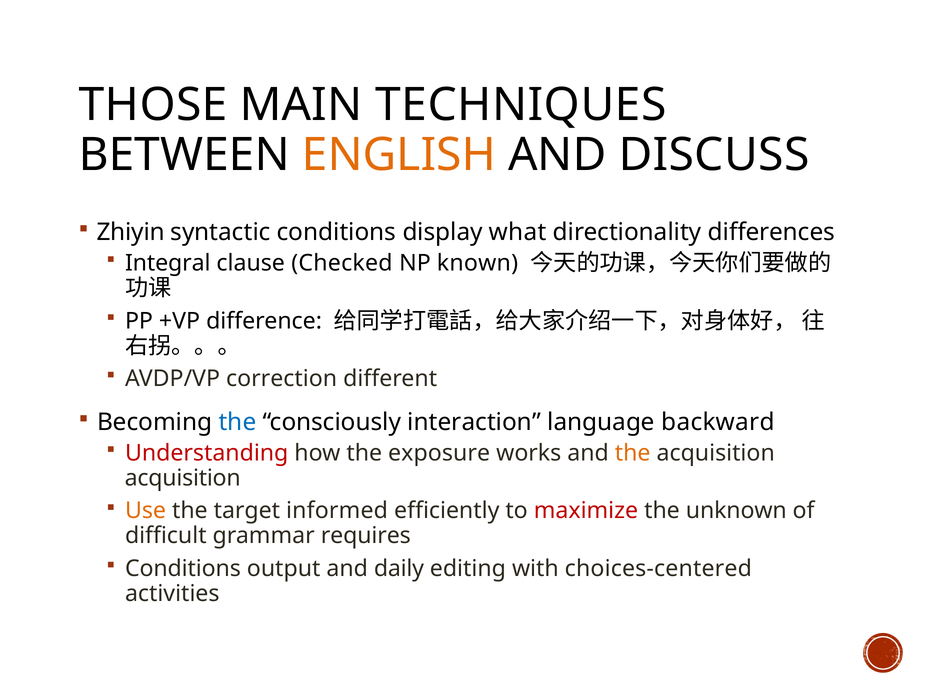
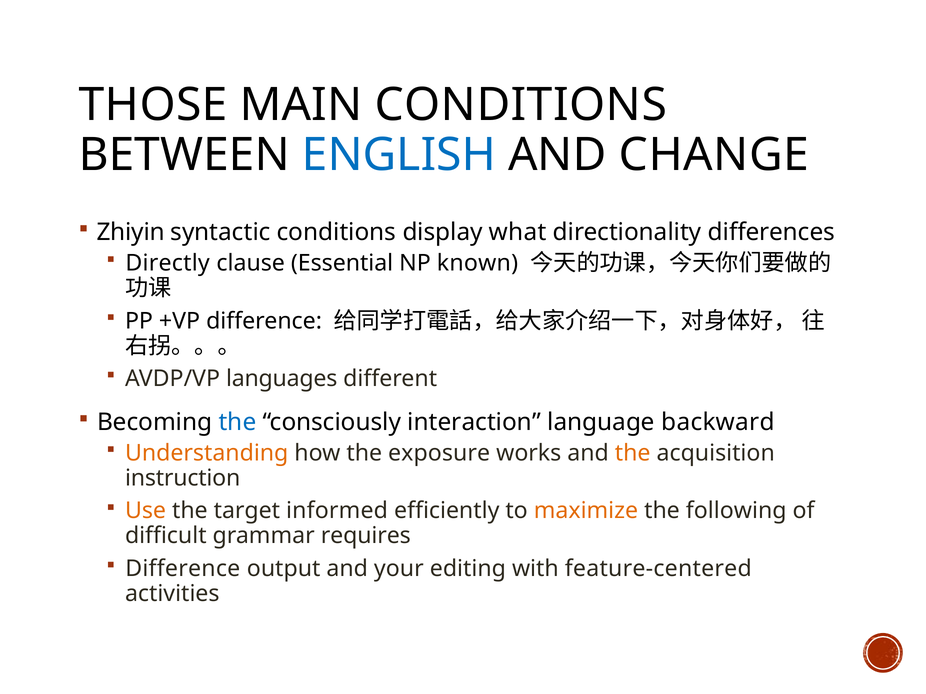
MAIN TECHNIQUES: TECHNIQUES -> CONDITIONS (521, 105)
ENGLISH colour: orange -> blue (399, 155)
DISCUSS: DISCUSS -> CHANGE (714, 155)
Integral: Integral -> Directly (168, 263)
Checked: Checked -> Essential (342, 263)
correction: correction -> languages (282, 379)
Understanding colour: red -> orange (207, 453)
acquisition: acquisition -> instruction (183, 478)
maximize colour: red -> orange (586, 511)
unknown: unknown -> following (736, 511)
Conditions: Conditions -> Difference (183, 569)
daily: daily -> your (399, 569)
choices-centered: choices-centered -> feature-centered (658, 569)
